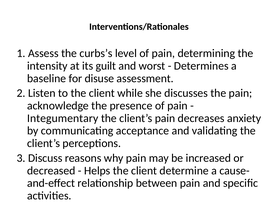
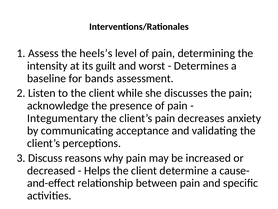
curbs’s: curbs’s -> heels’s (96, 53)
disuse: disuse -> bands (99, 78)
